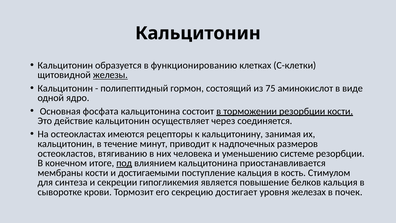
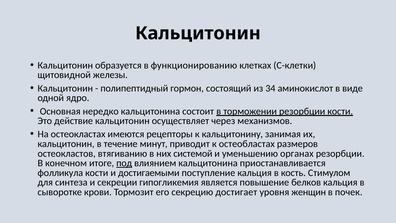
железы underline: present -> none (110, 75)
75: 75 -> 34 (270, 88)
фосфата: фосфата -> нередко (101, 111)
соединяется: соединяется -> механизмов (265, 121)
надпочечных: надпочечных -> остеобластах (247, 144)
человека: человека -> системой (193, 153)
системе: системе -> органах (297, 153)
мембраны: мембраны -> фолликула (60, 173)
железах: железах -> женщин (309, 192)
